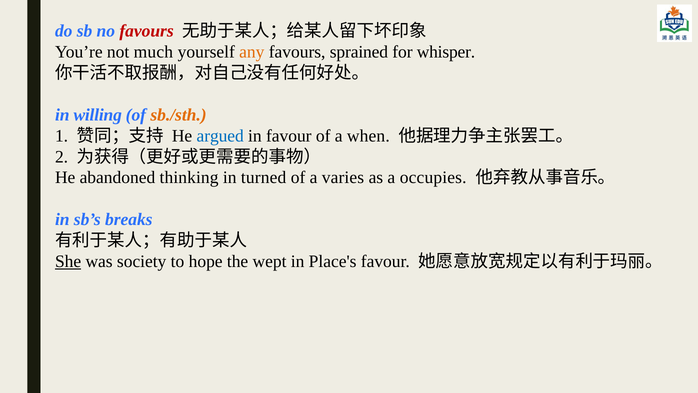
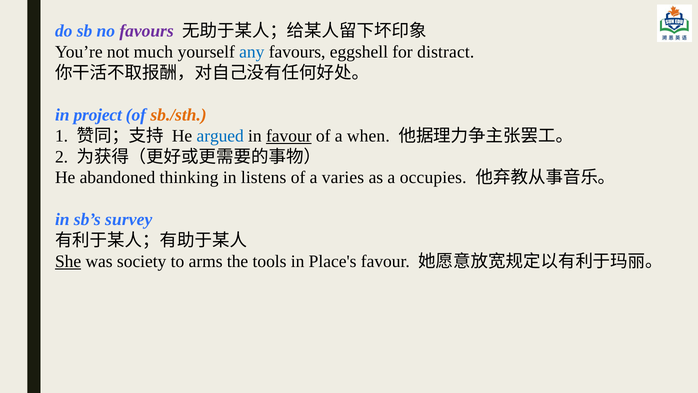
favours colour: red -> purple (147, 31)
any colour: orange -> blue (252, 52)
sprained: sprained -> eggshell (359, 52)
whisper: whisper -> distract (446, 52)
willing: willing -> project (98, 115)
favour underline: none -> present (289, 136)
turned: turned -> listens (264, 178)
breaks: breaks -> survey (129, 219)
hope: hope -> arms (206, 261)
wept: wept -> tools (270, 261)
